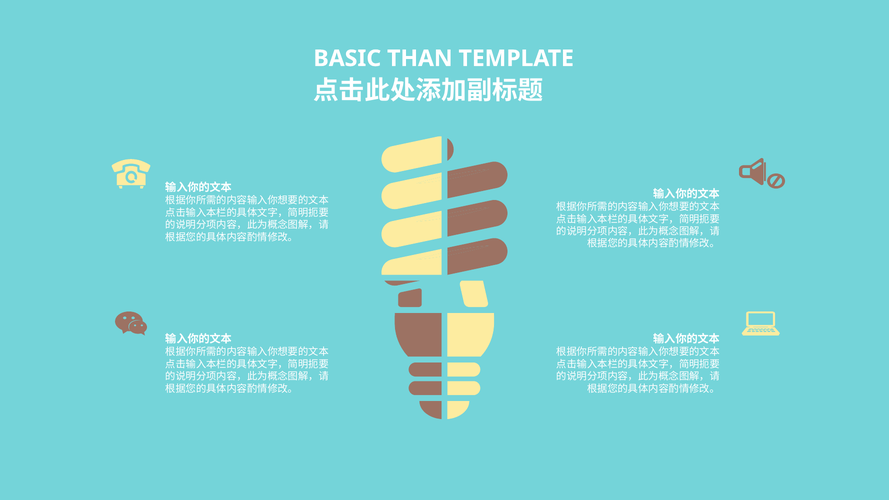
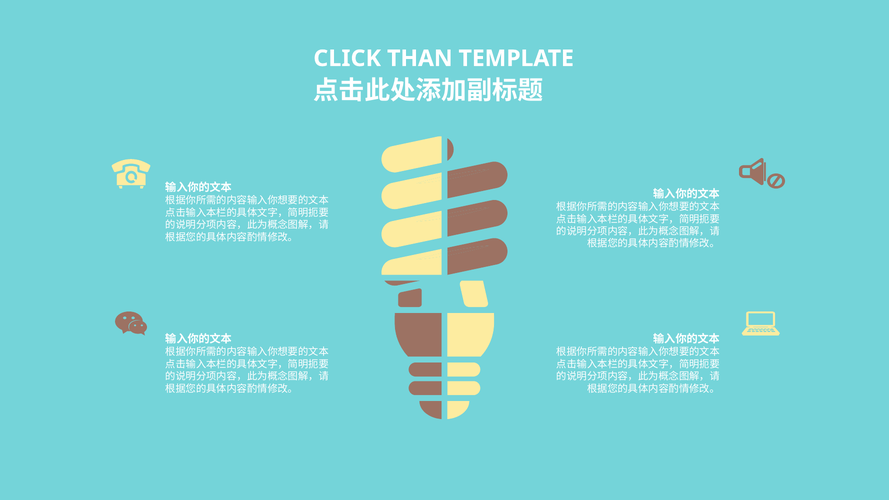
BASIC: BASIC -> CLICK (347, 58)
